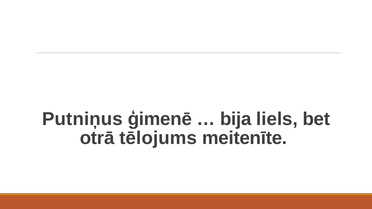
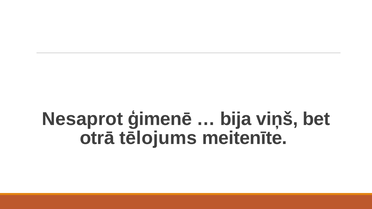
Putniņus: Putniņus -> Nesaprot (82, 119)
liels: liels -> viņš (277, 119)
